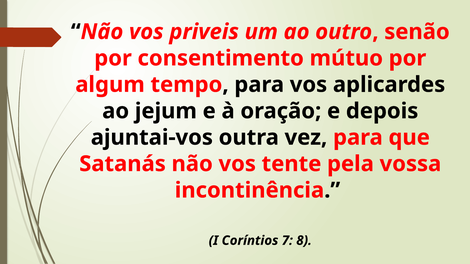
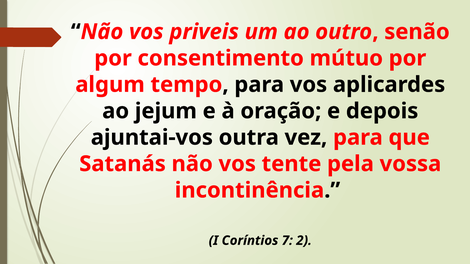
8: 8 -> 2 (304, 241)
